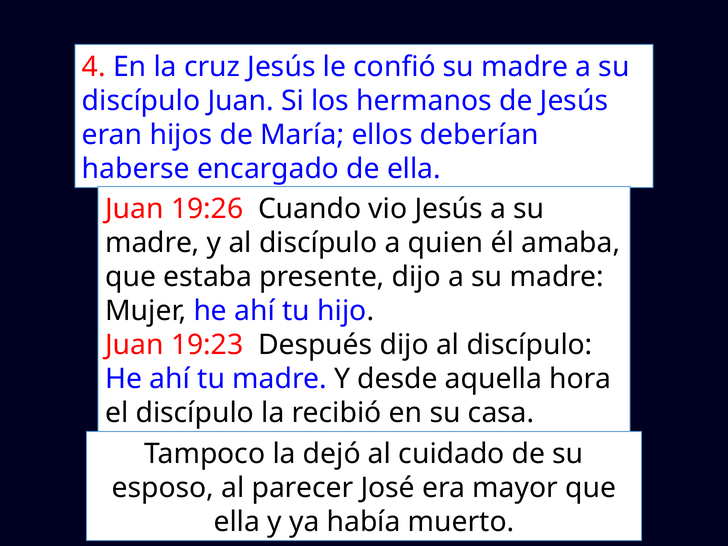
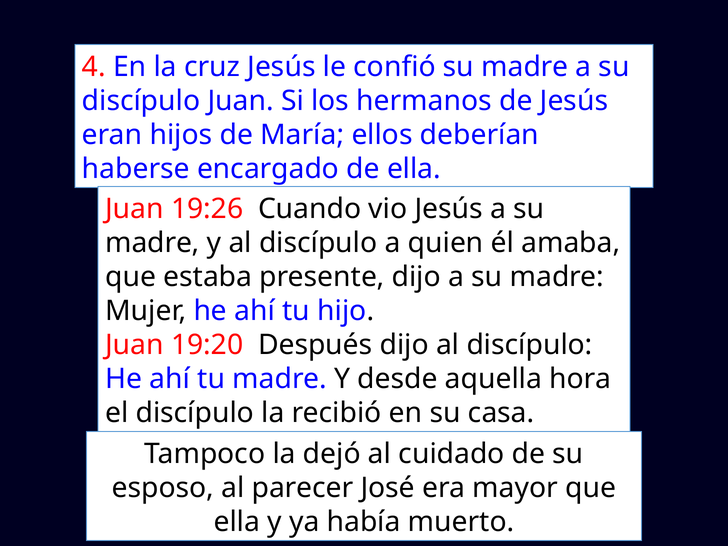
19:23: 19:23 -> 19:20 (207, 345)
